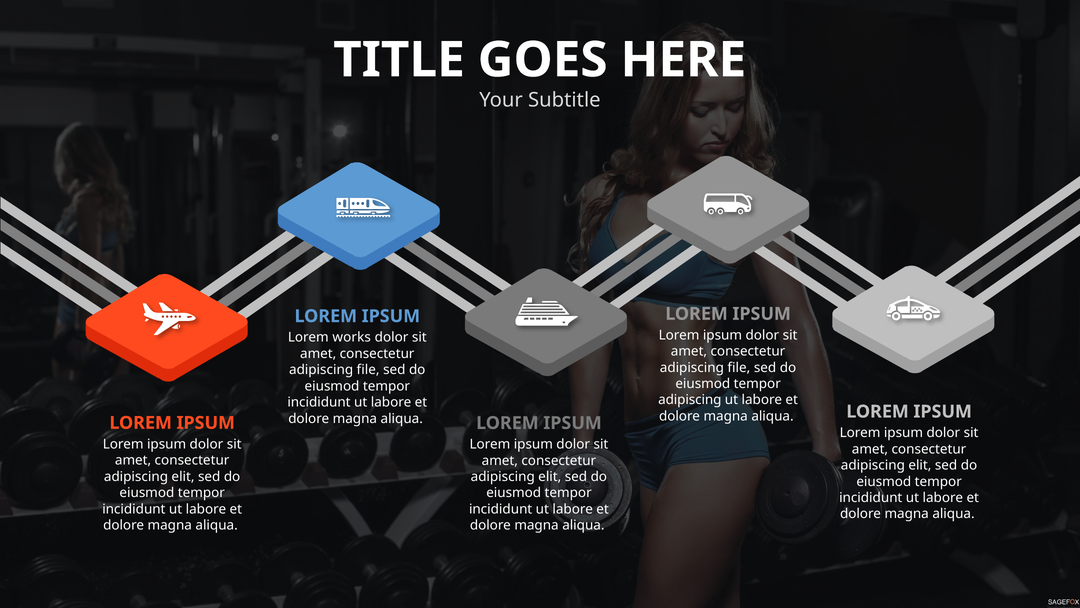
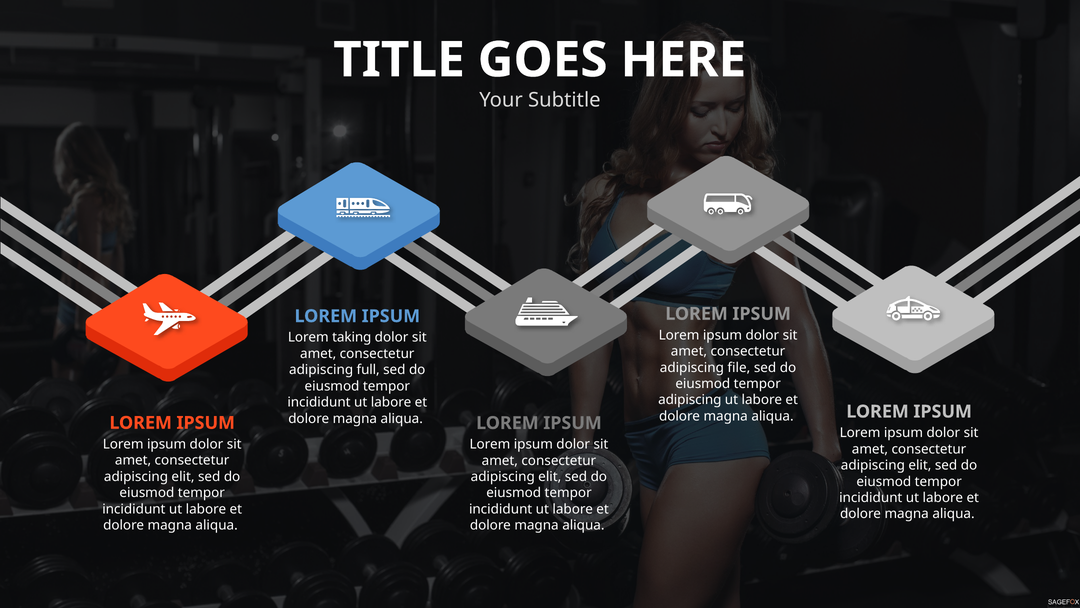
works: works -> taking (352, 337)
file: file -> full (368, 370)
